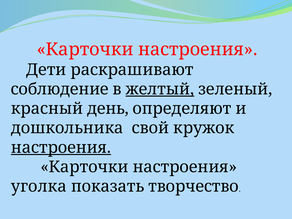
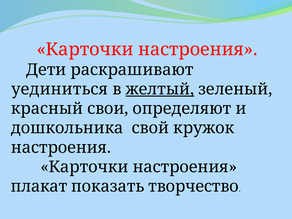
соблюдение: соблюдение -> уединиться (60, 89)
день: день -> свои (108, 109)
настроения underline: present -> none (61, 147)
уголка: уголка -> плакат (39, 186)
